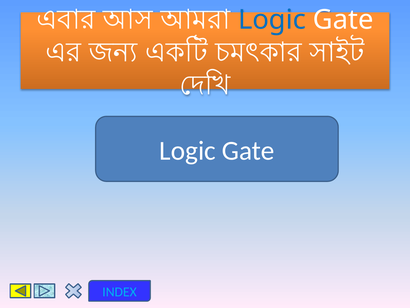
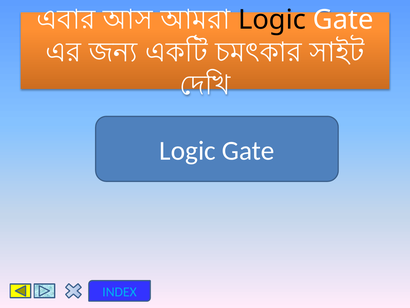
Logic colour: blue -> black (272, 20)
